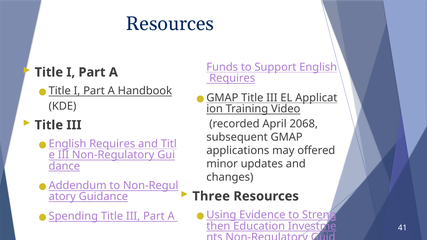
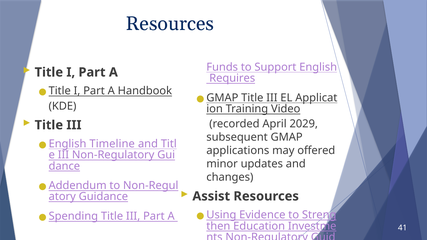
2068: 2068 -> 2029 (304, 124)
Requires: Requires -> Timeline (112, 144)
Three: Three -> Assist (211, 196)
